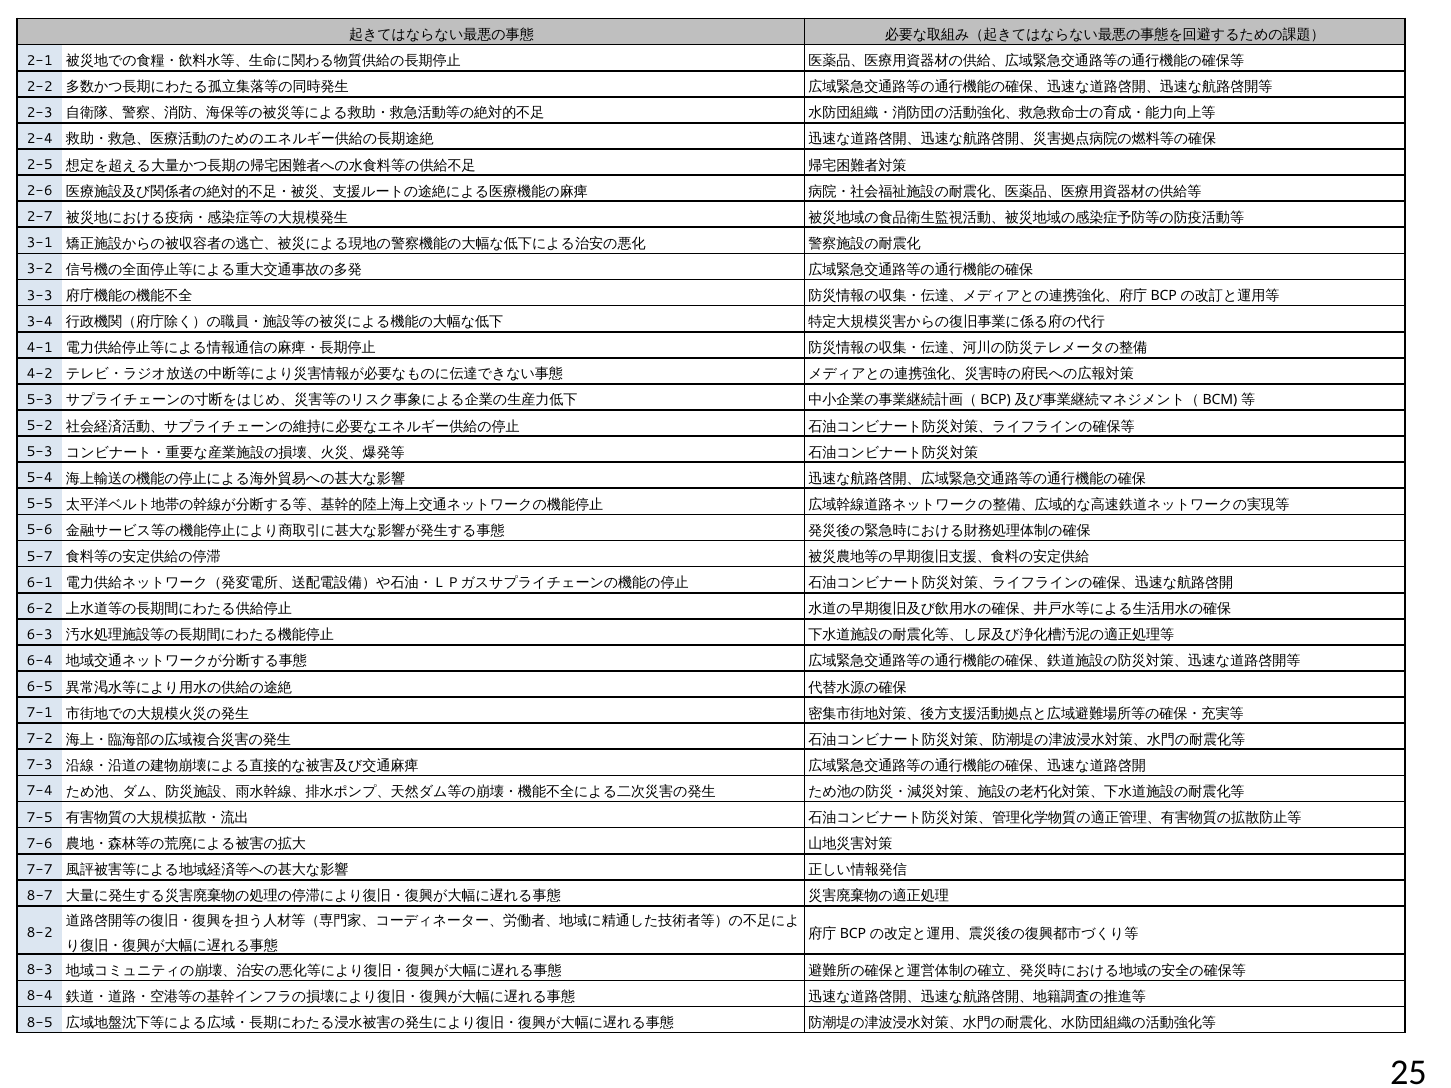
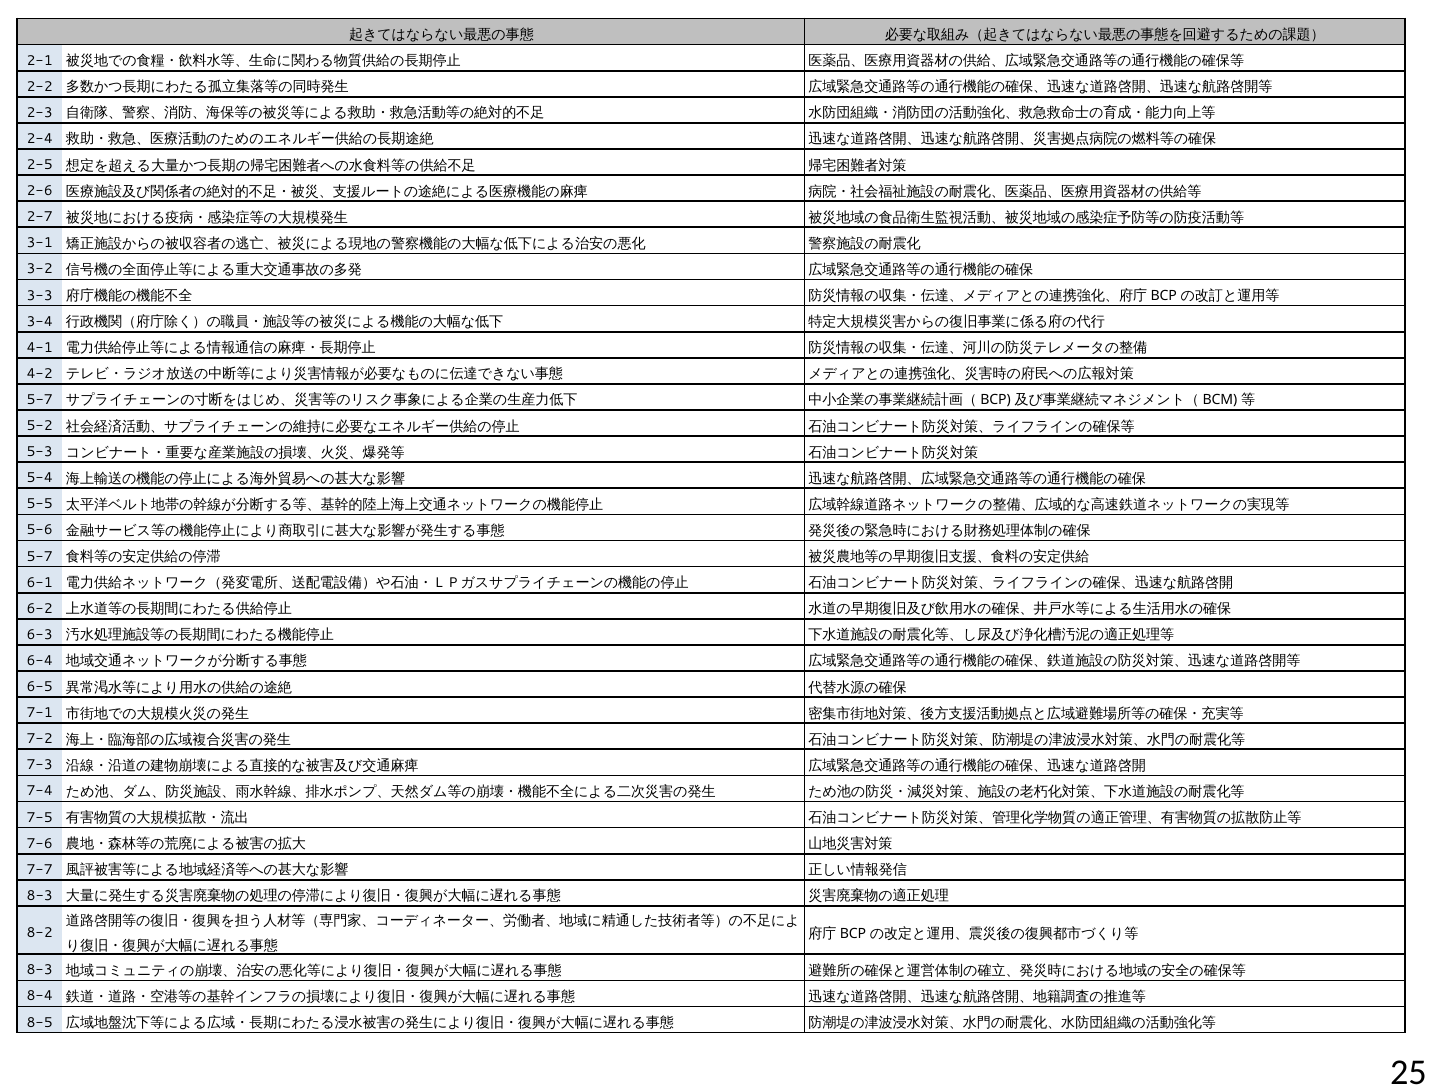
5-3: 5-3 -> 5-7 (40, 400)
8-7: 8-7 -> 8-3 (40, 896)
